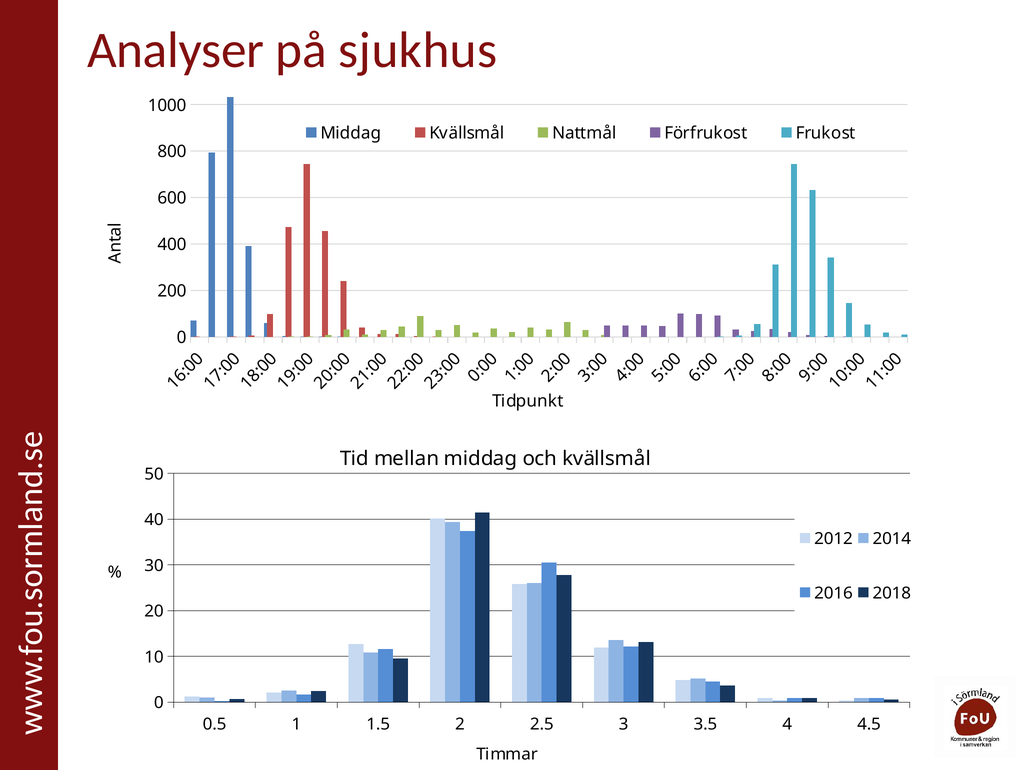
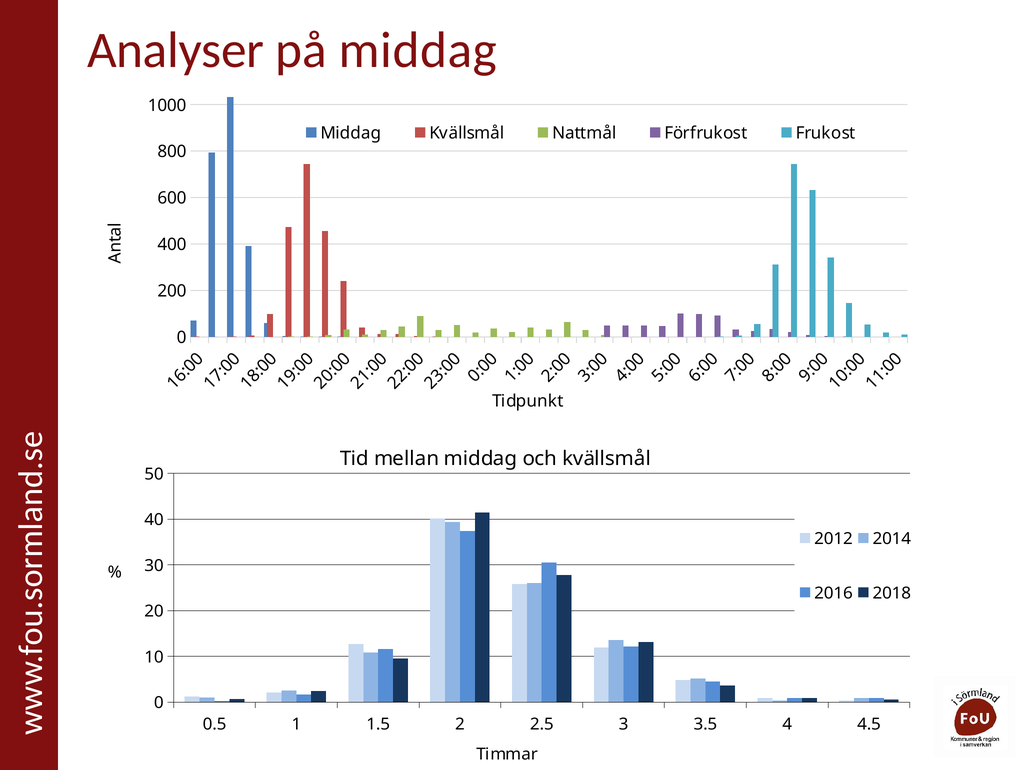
på sjukhus: sjukhus -> middag (418, 50)
